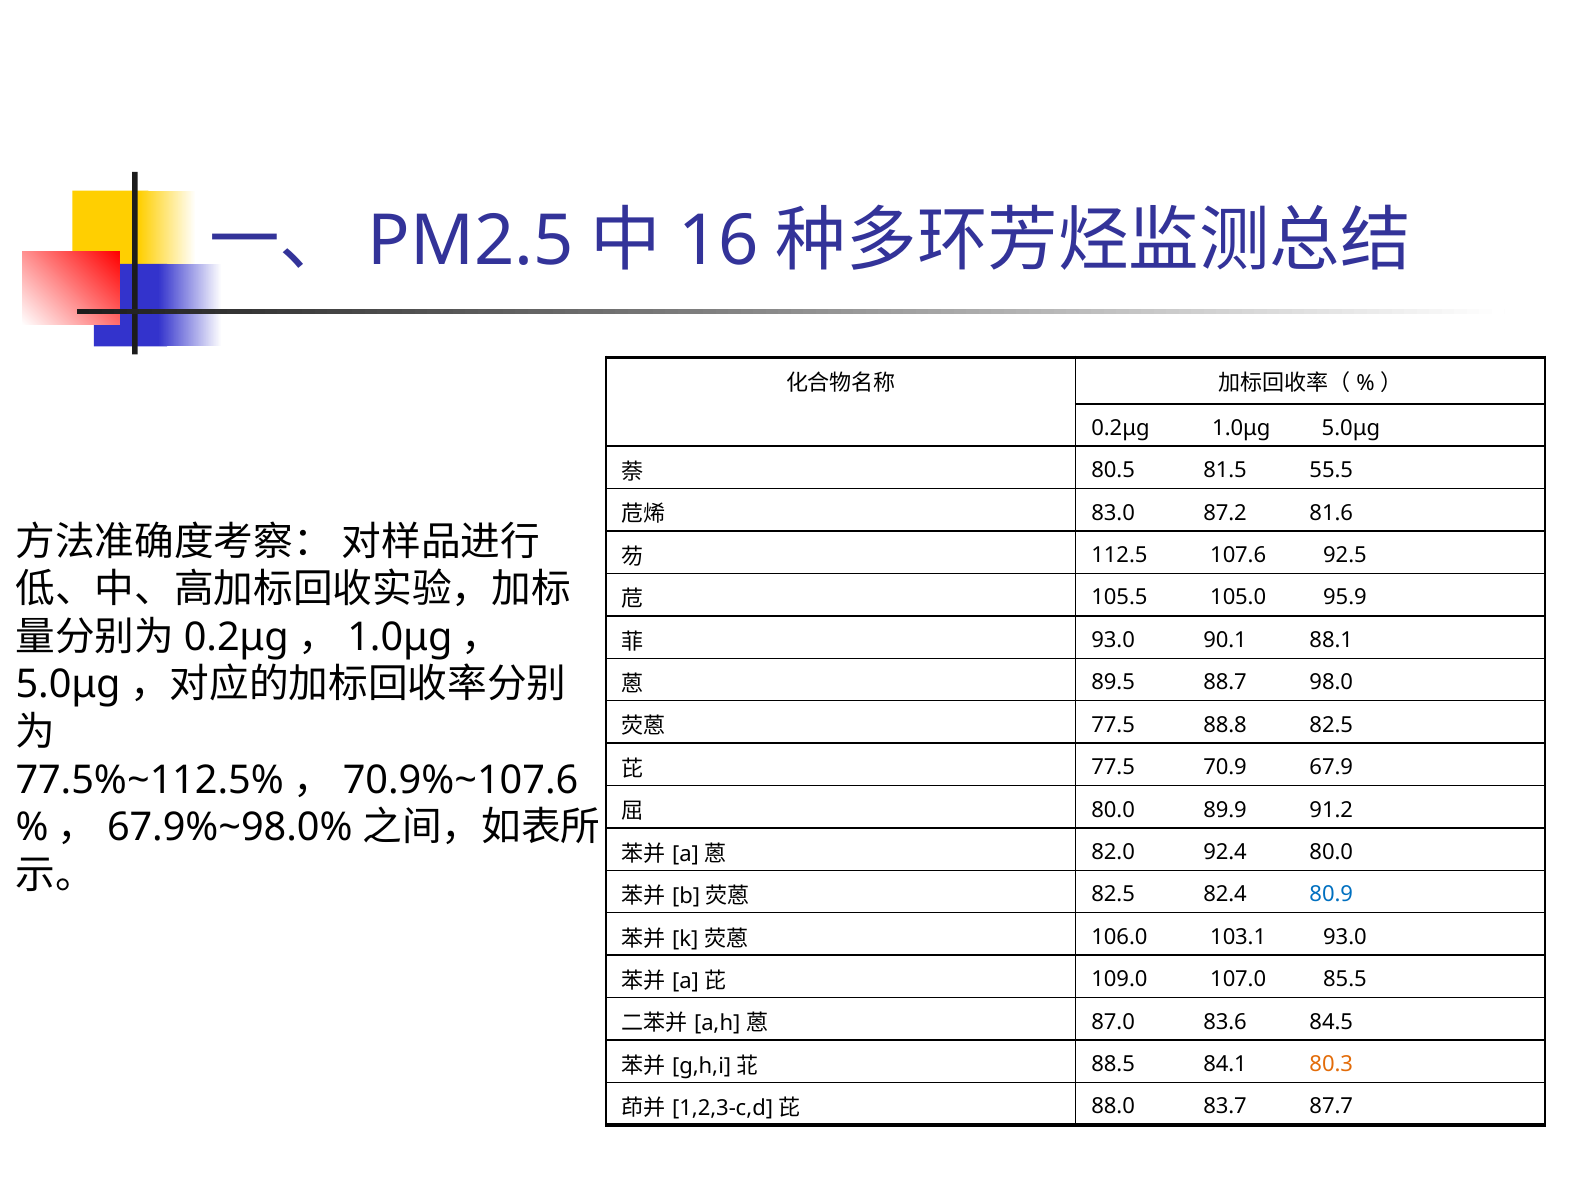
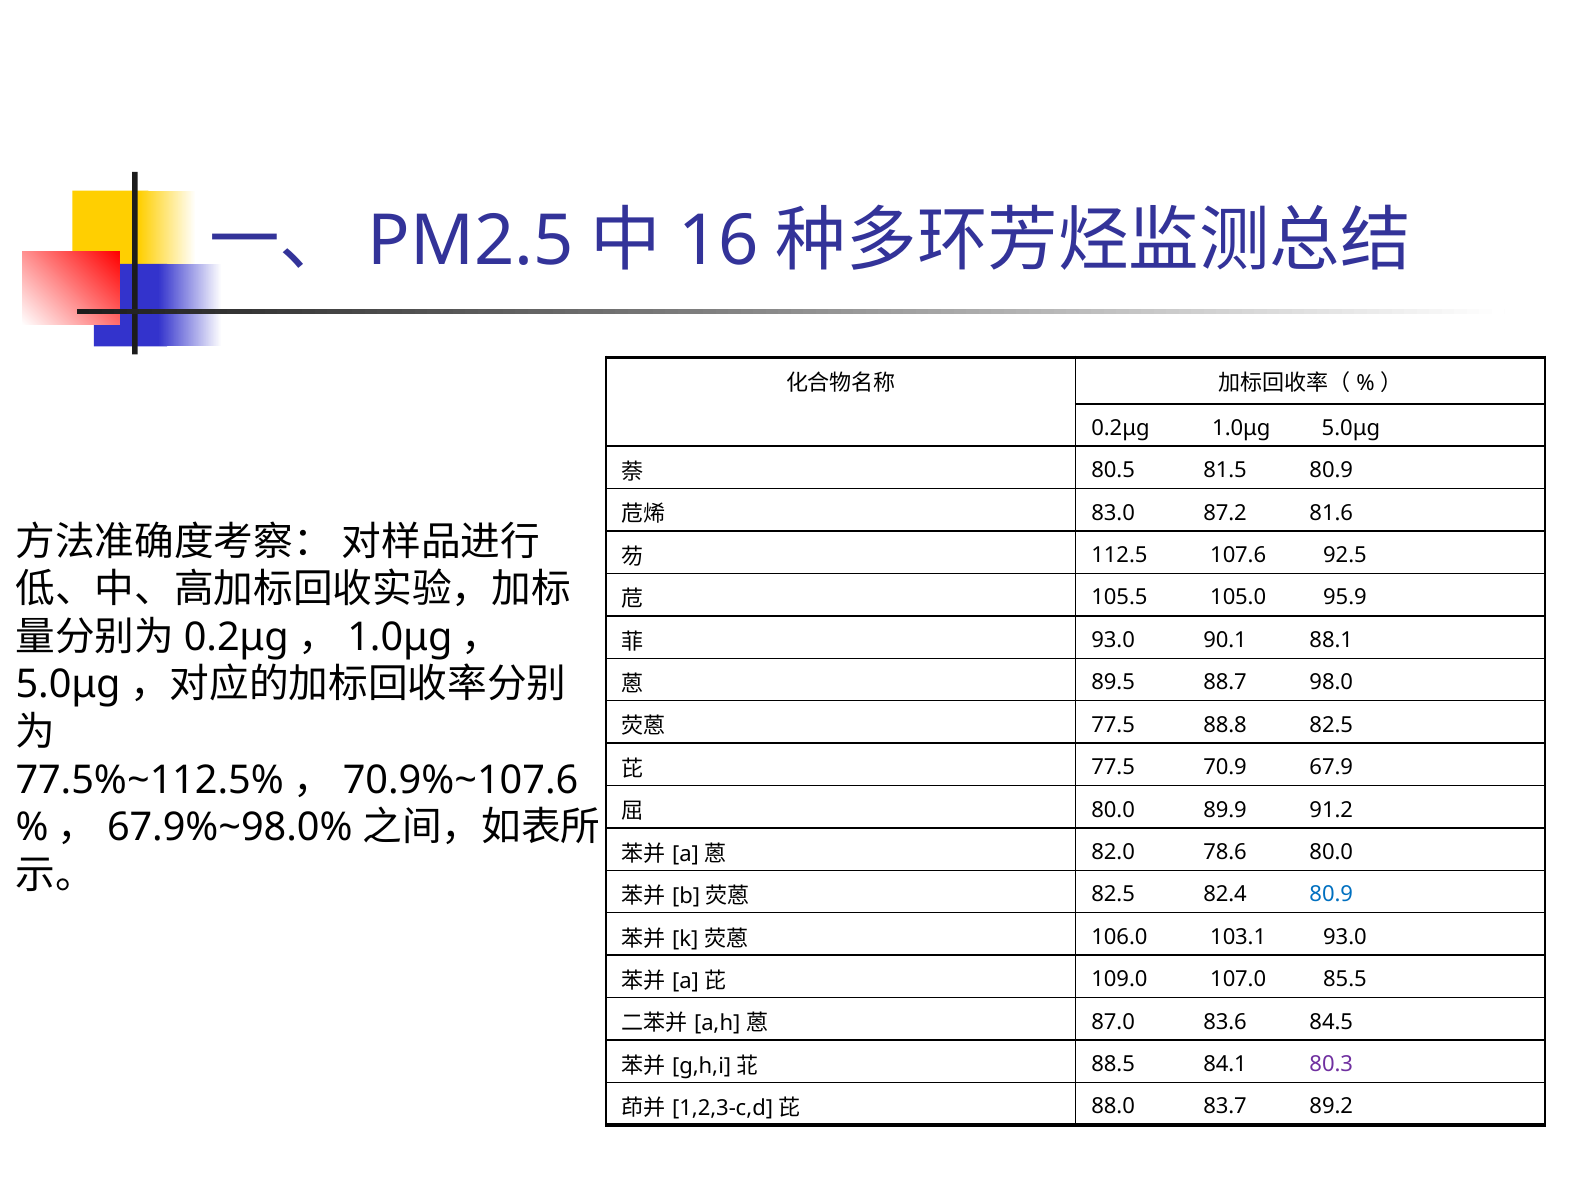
81.5 55.5: 55.5 -> 80.9 (1331, 471)
92.4: 92.4 -> 78.6 (1225, 852)
80.3 colour: orange -> purple (1331, 1064)
87.7: 87.7 -> 89.2 (1331, 1107)
